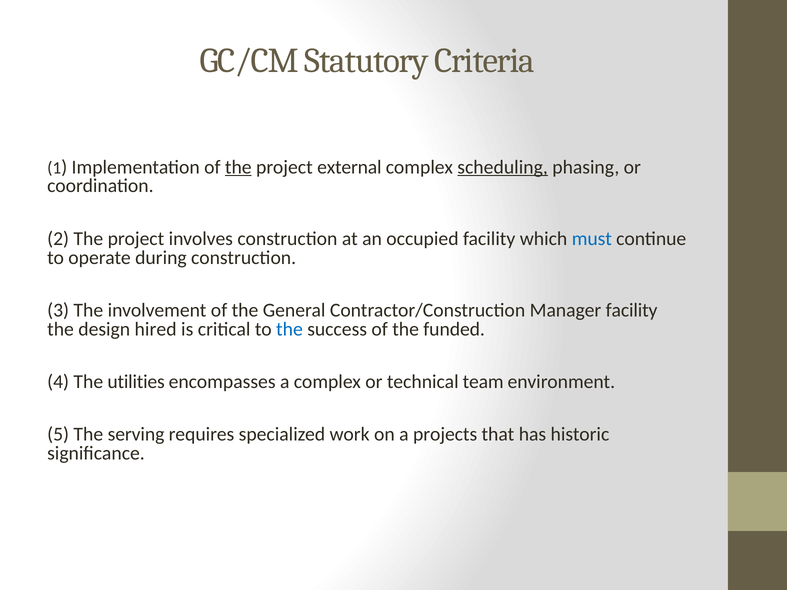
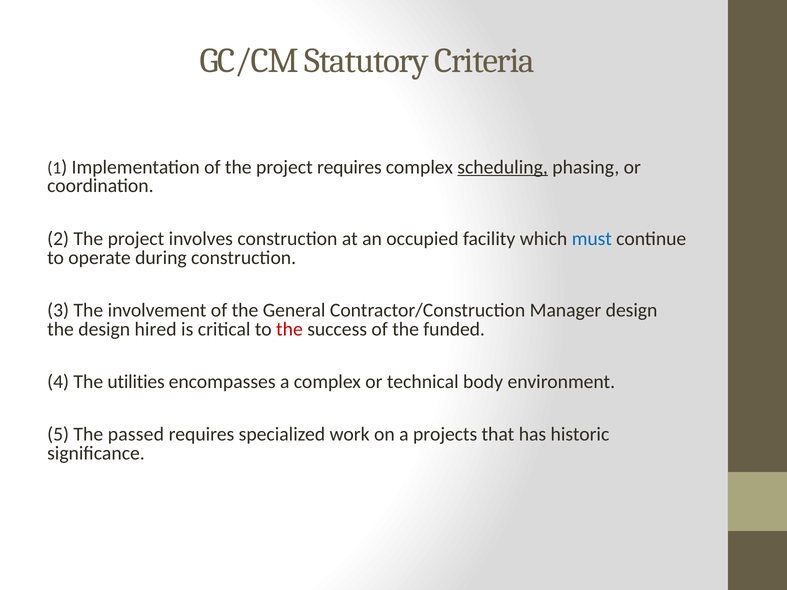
the underline: present -> none (238, 167)
project external: external -> requires (349, 167)
Manager facility: facility -> design (632, 310)
the colour: blue -> red (289, 329)
team: team -> body (483, 382)
serving: serving -> passed (136, 435)
